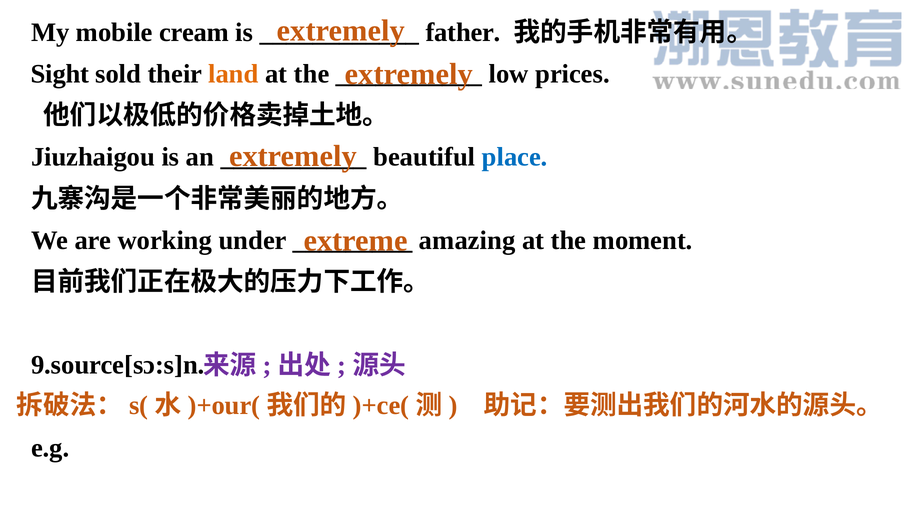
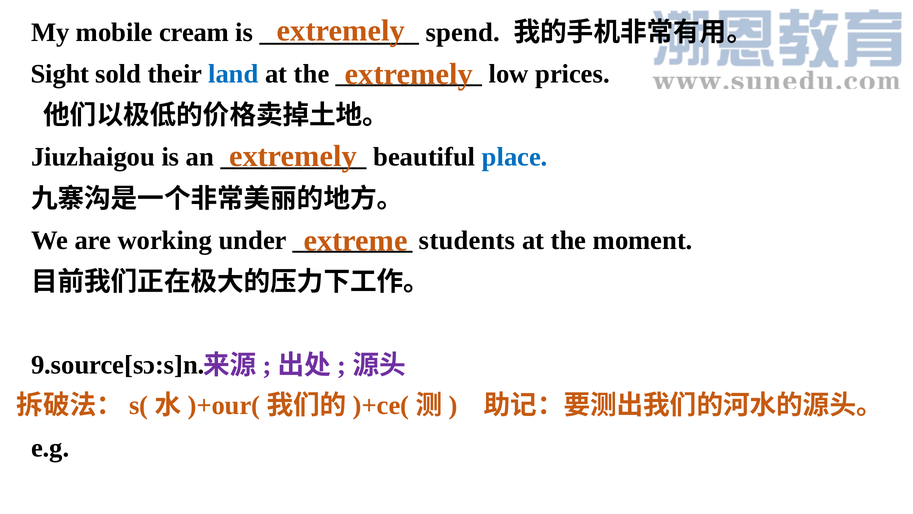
father: father -> spend (463, 33)
land colour: orange -> blue (233, 74)
amazing: amazing -> students (467, 240)
